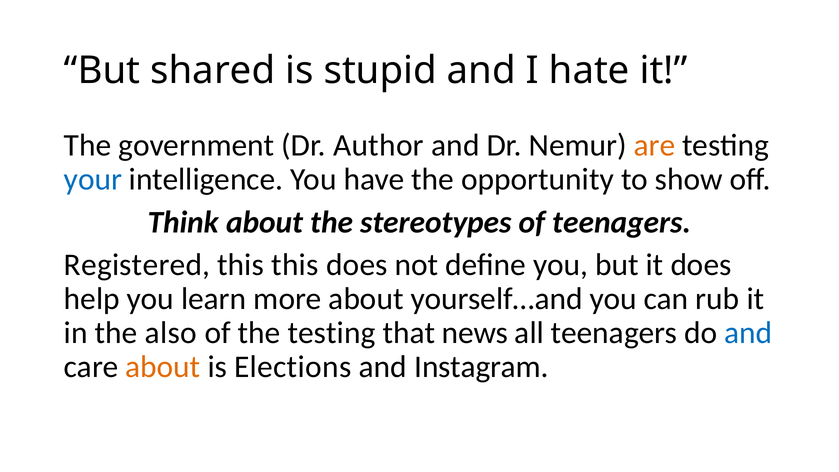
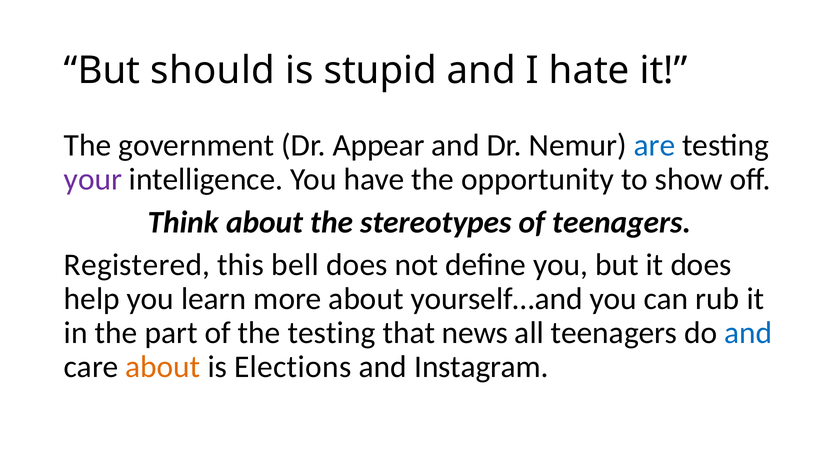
shared: shared -> should (213, 70)
Author: Author -> Appear (379, 146)
are colour: orange -> blue (655, 146)
your colour: blue -> purple (93, 180)
this this: this -> bell (295, 265)
also: also -> part (171, 333)
